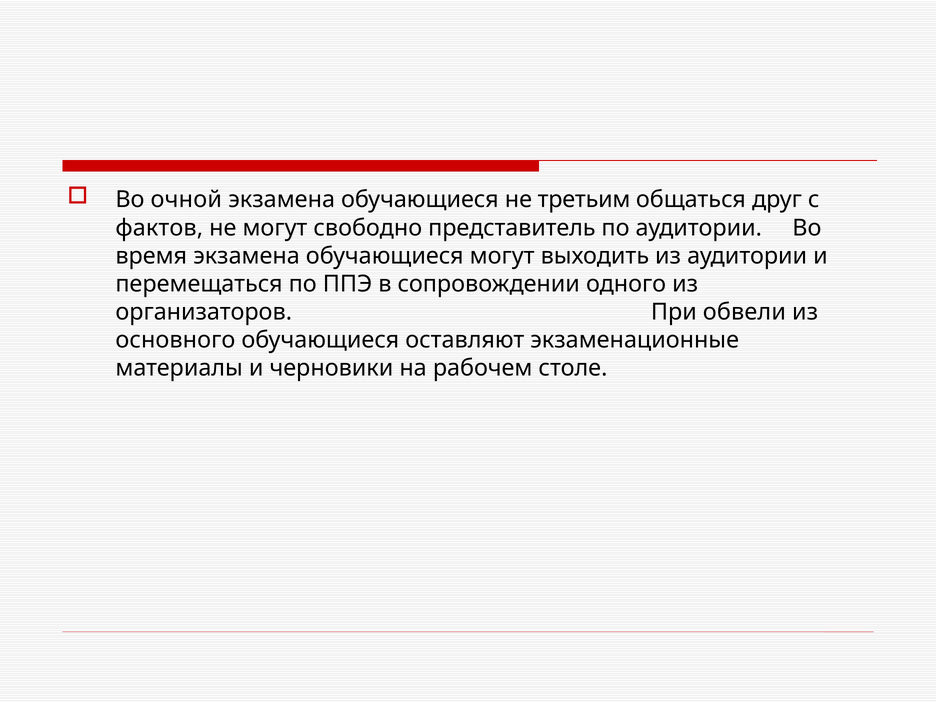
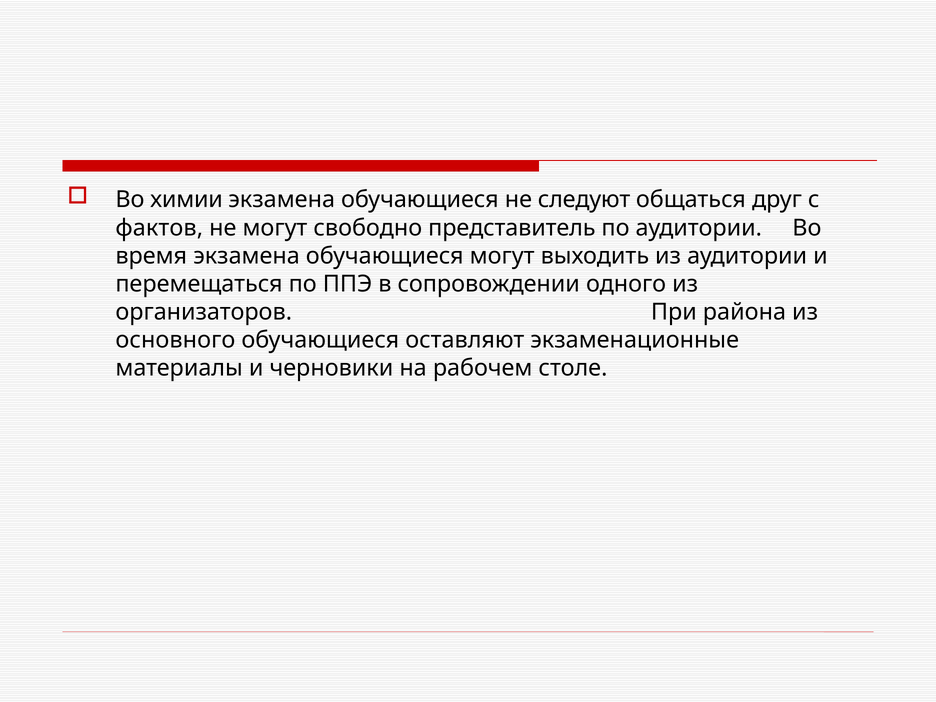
очной: очной -> химии (187, 200)
третьим: третьим -> следуют (584, 200)
обвели: обвели -> района (744, 312)
